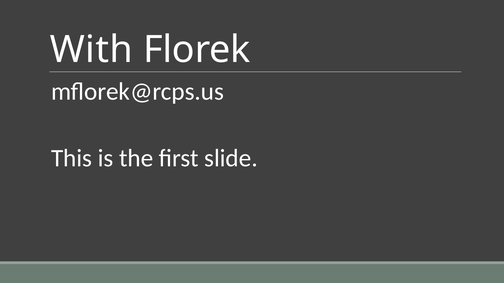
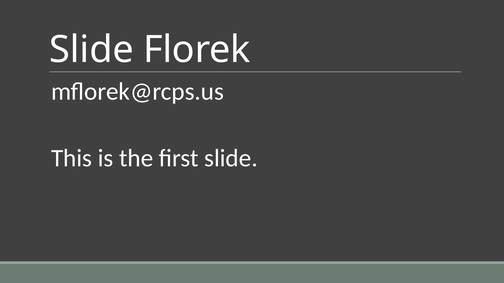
With: With -> Slide (92, 50)
